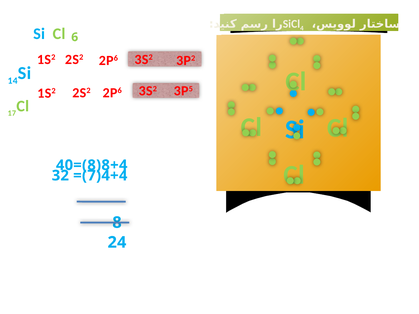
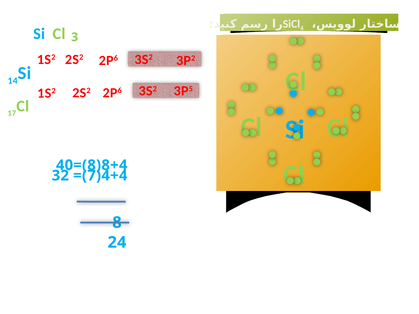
6: 6 -> 3 (75, 37)
